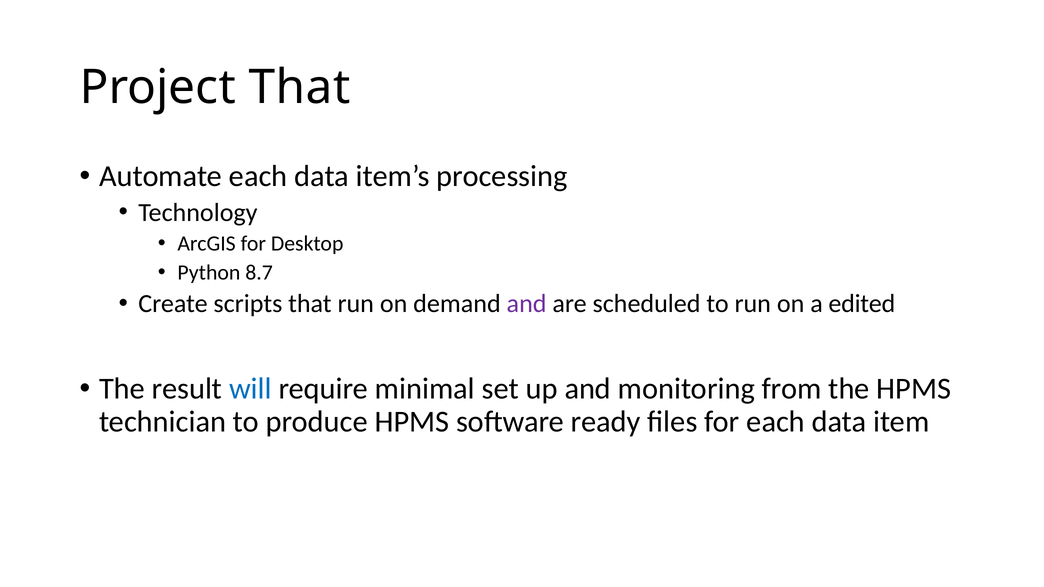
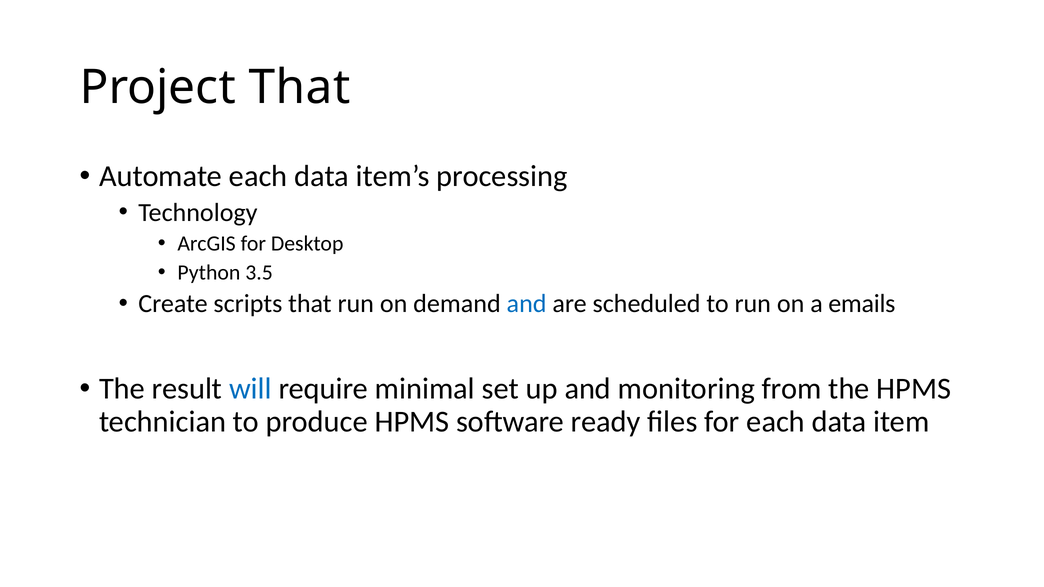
8.7: 8.7 -> 3.5 (259, 273)
and colour: purple -> blue (527, 304)
edited: edited -> emails (862, 304)
